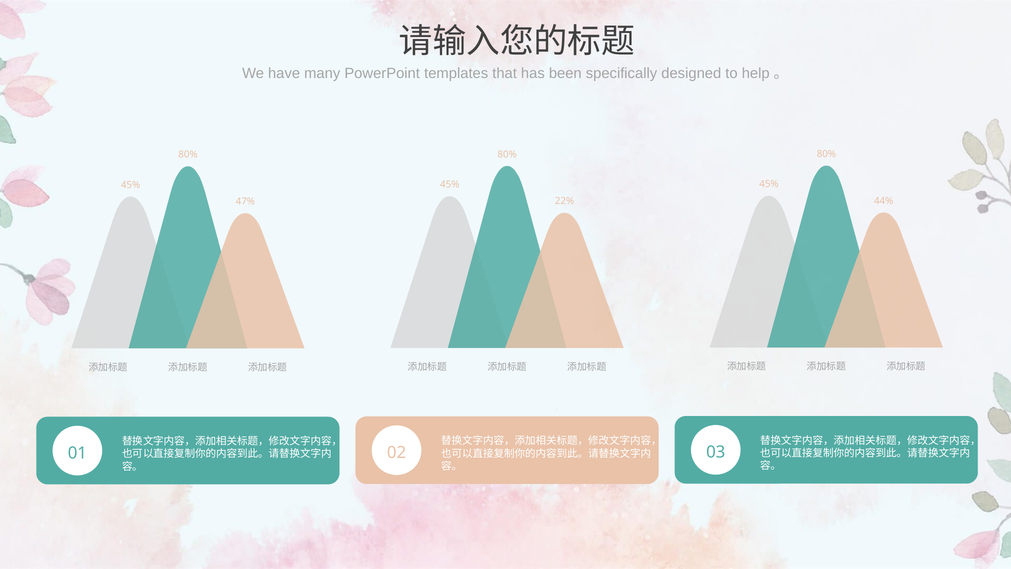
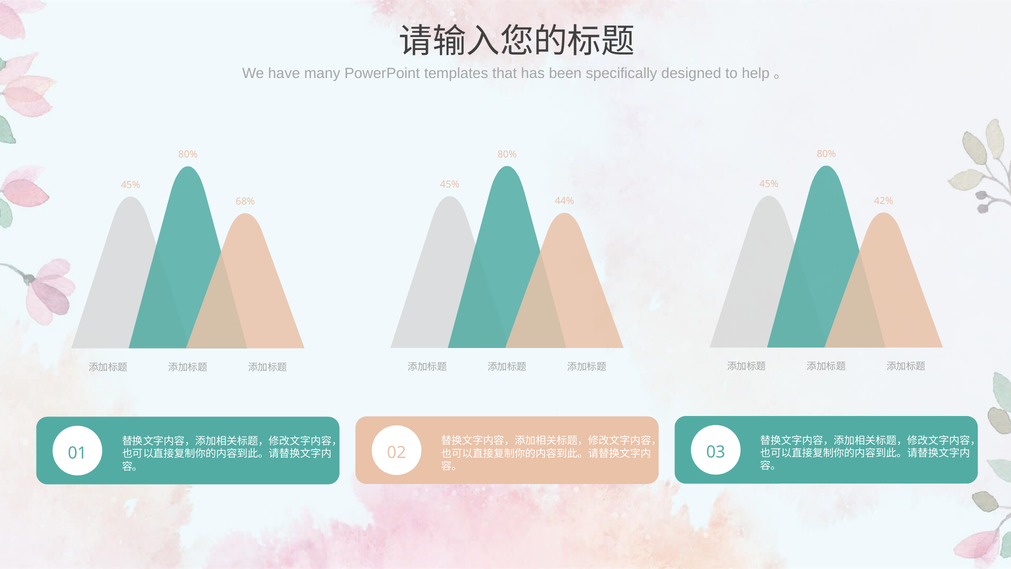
44%: 44% -> 42% (884, 201)
22%: 22% -> 44% (565, 201)
47%: 47% -> 68% (245, 201)
